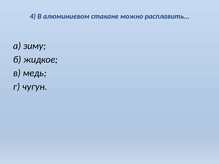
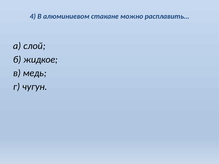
зиму: зиму -> слой (34, 46)
